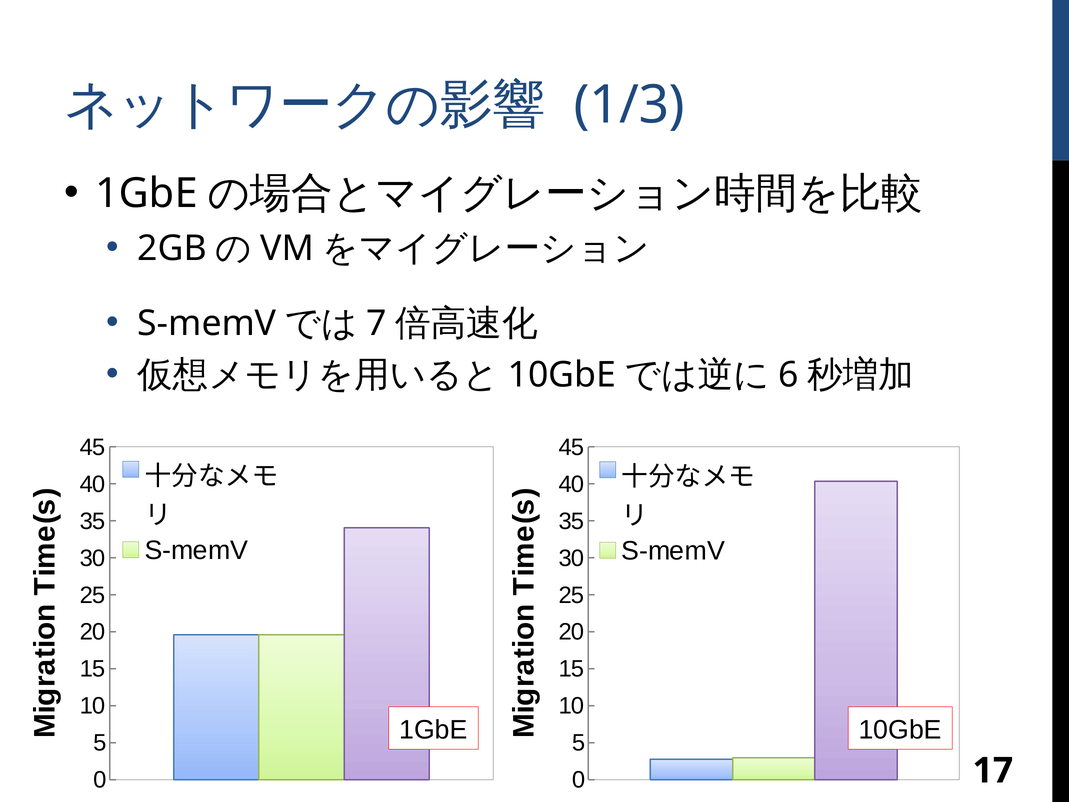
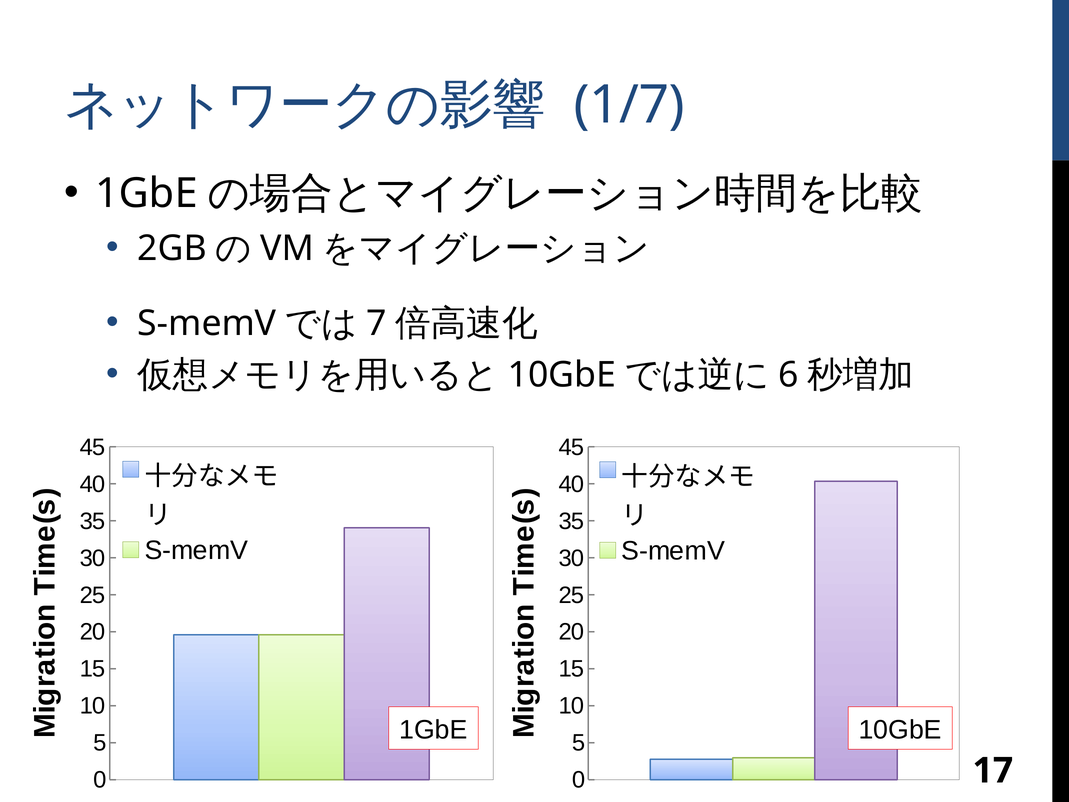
1/3: 1/3 -> 1/7 (629, 105)
